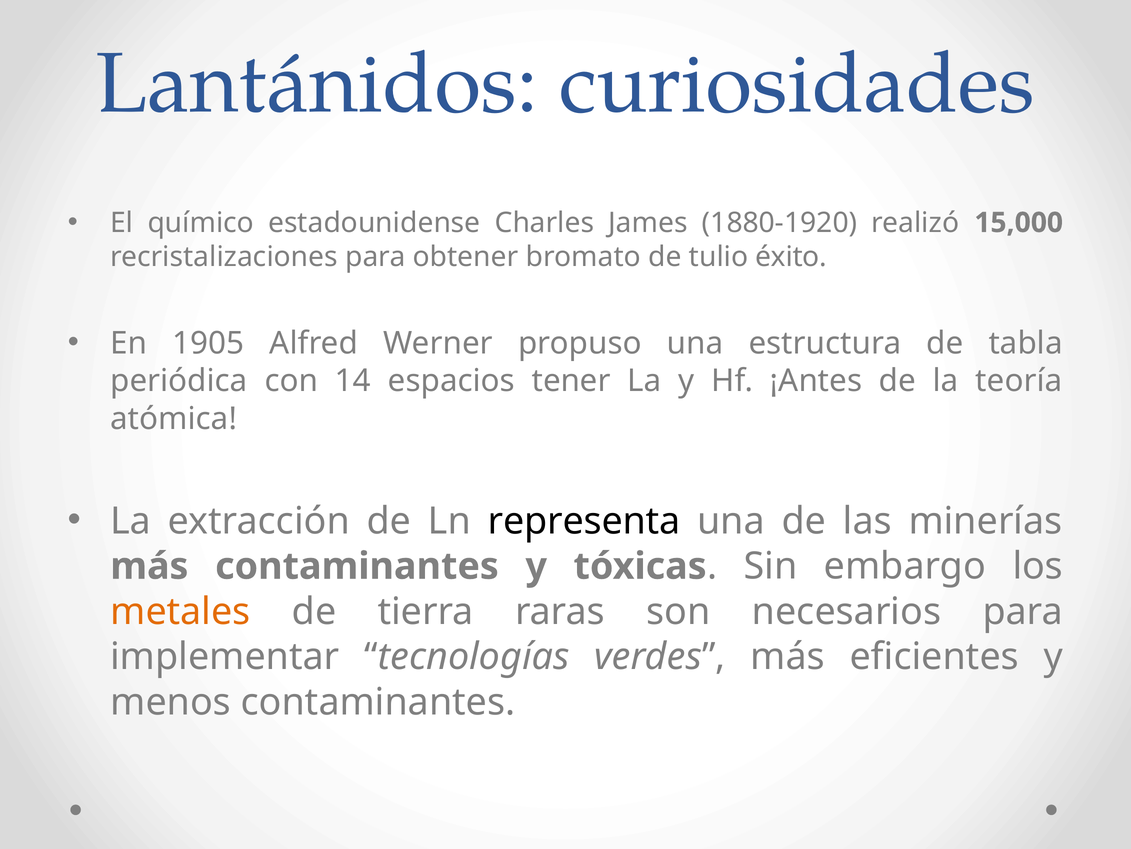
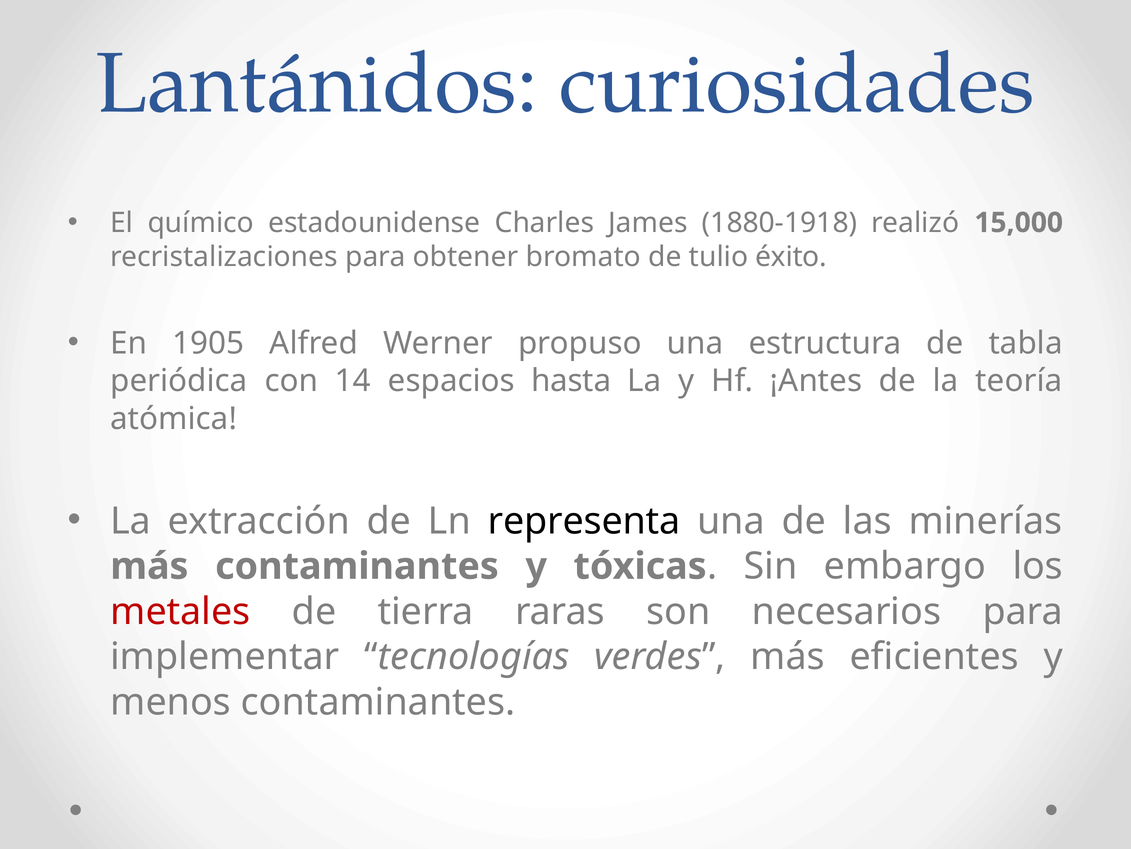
1880-1920: 1880-1920 -> 1880-1918 (780, 223)
tener: tener -> hasta (571, 381)
metales colour: orange -> red (180, 611)
